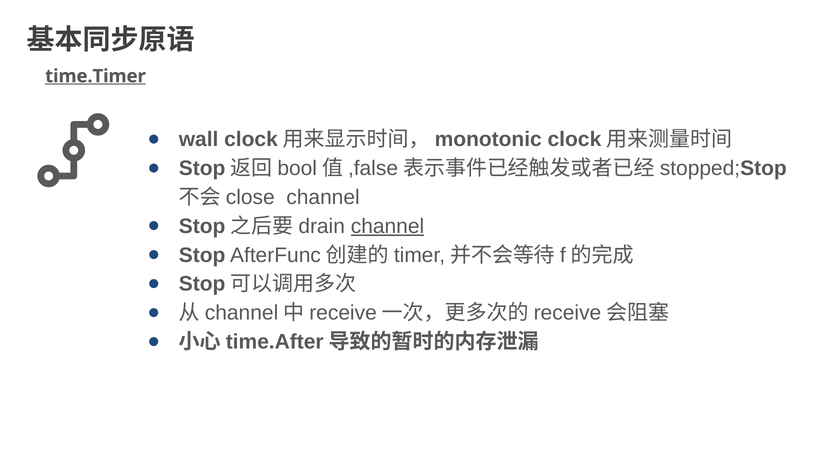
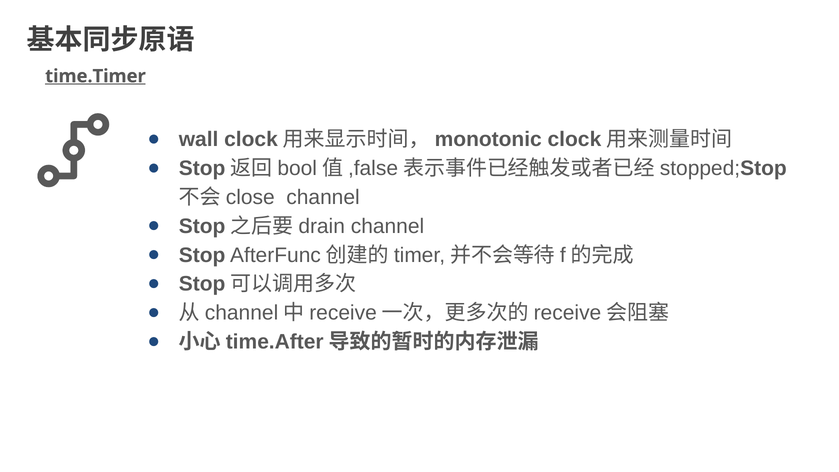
channel underline: present -> none (388, 226)
